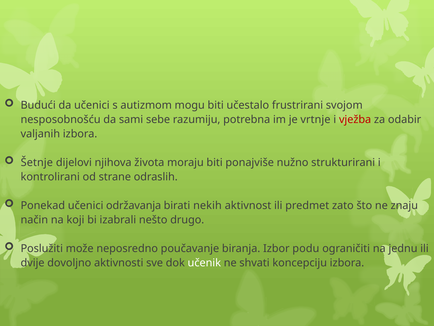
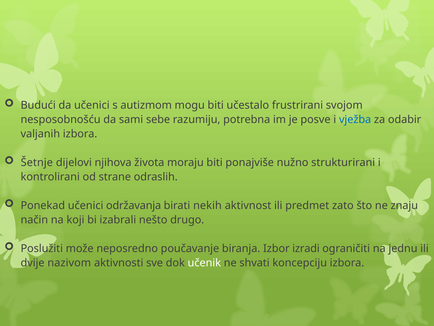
vrtnje: vrtnje -> posve (316, 119)
vježba colour: red -> blue (355, 119)
podu: podu -> izradi (306, 248)
dovoljno: dovoljno -> nazivom (69, 262)
